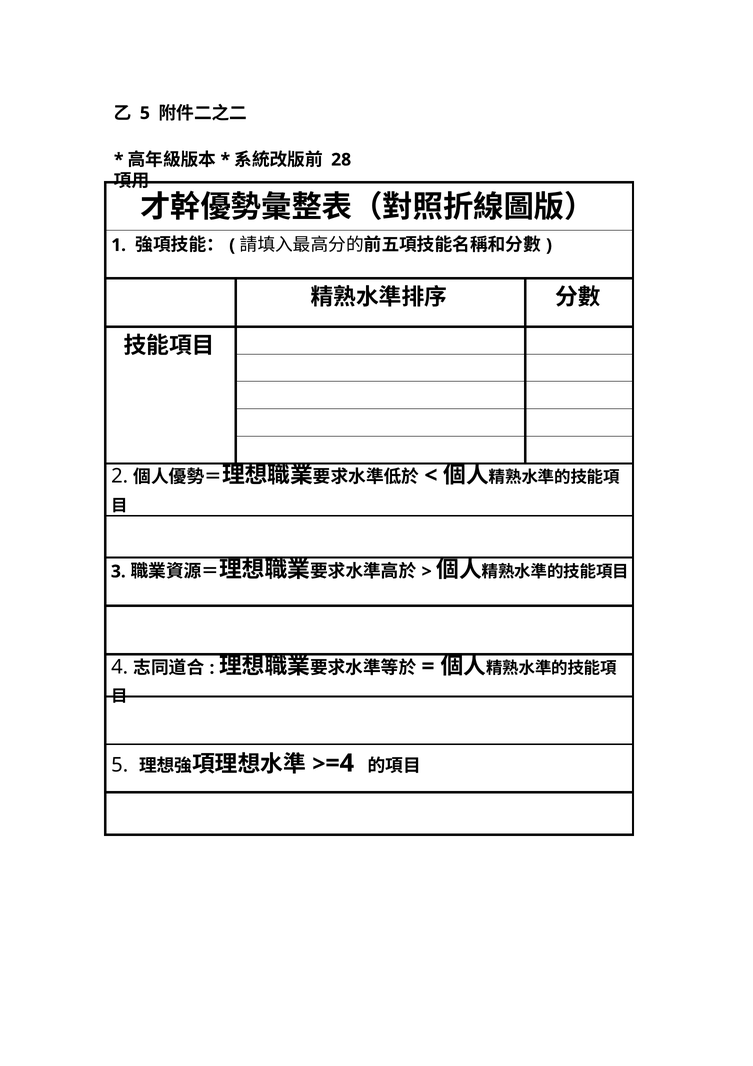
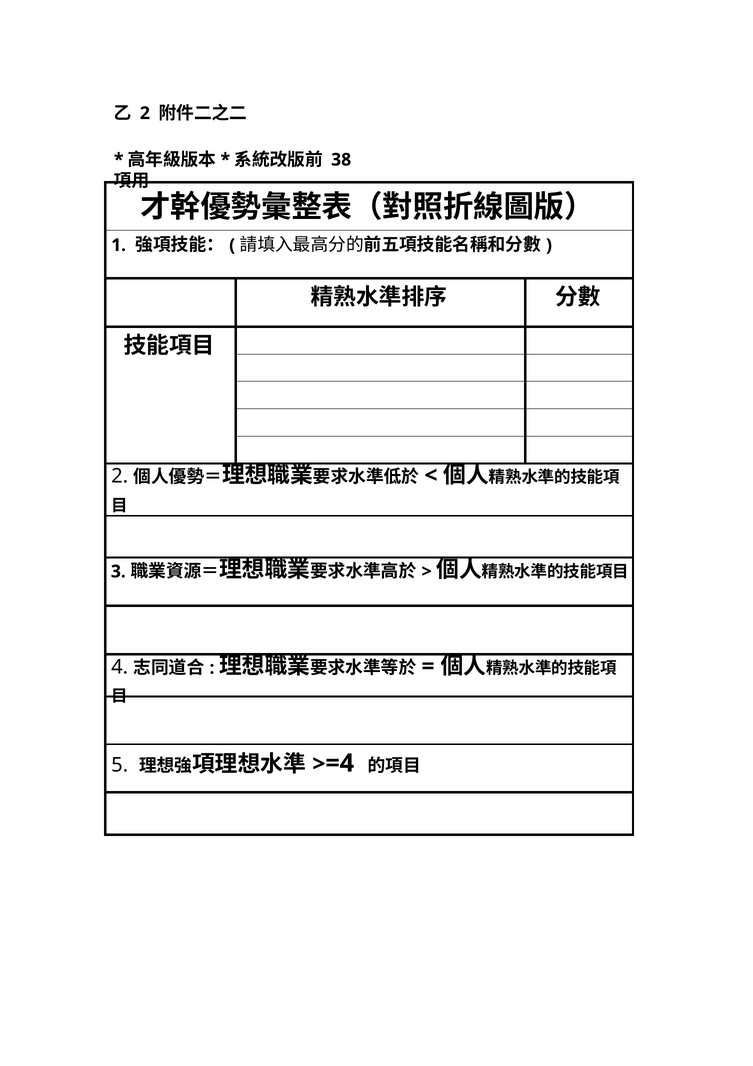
5: 5 -> 2 (145, 113)
28: 28 -> 38 (341, 160)
